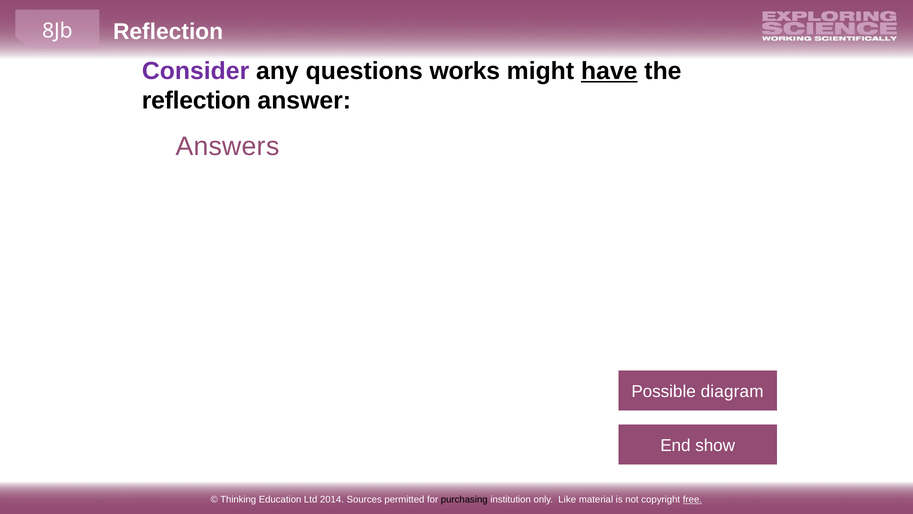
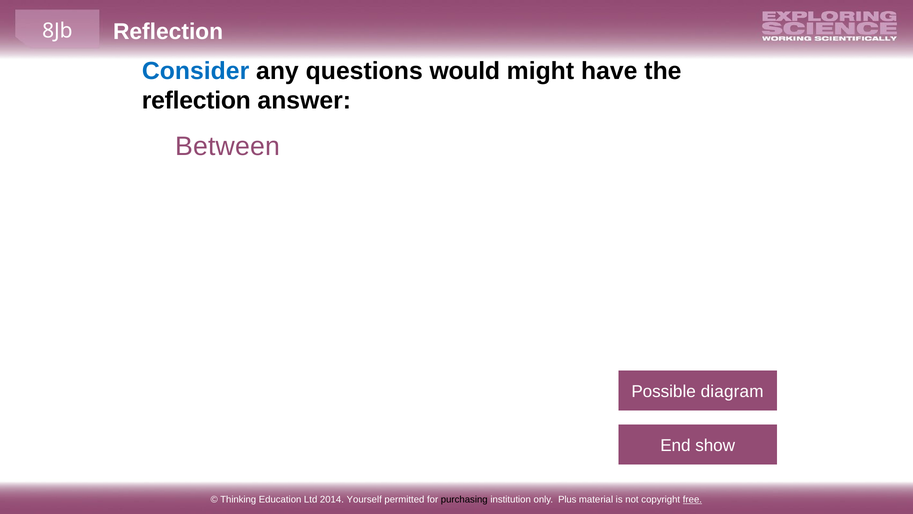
Consider colour: purple -> blue (196, 71)
works: works -> would (465, 71)
have underline: present -> none (609, 71)
Answers: Answers -> Between (228, 146)
Sources: Sources -> Yourself (364, 499)
Like: Like -> Plus (567, 499)
